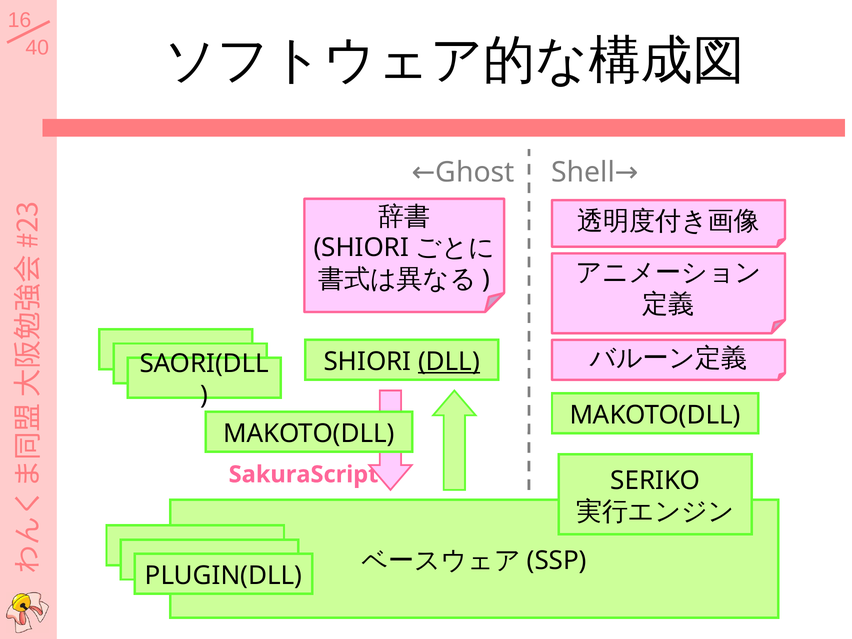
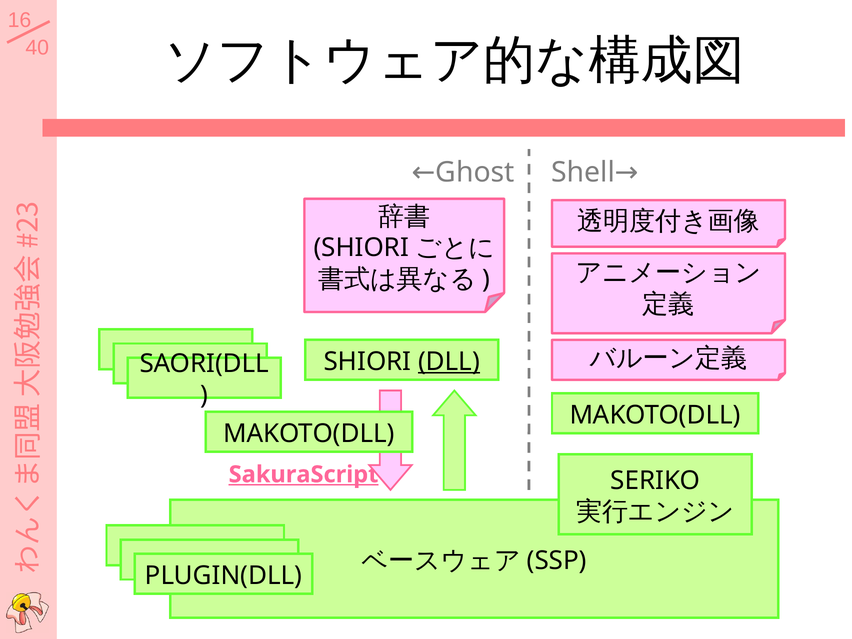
SakuraScript underline: none -> present (304, 474)
